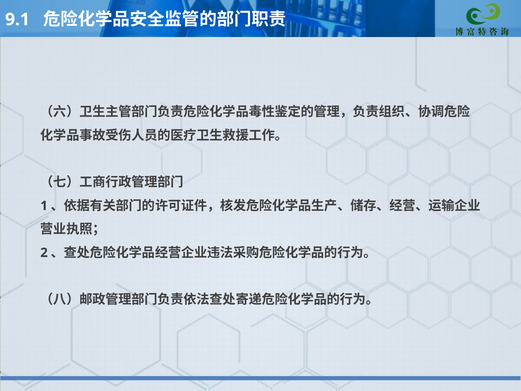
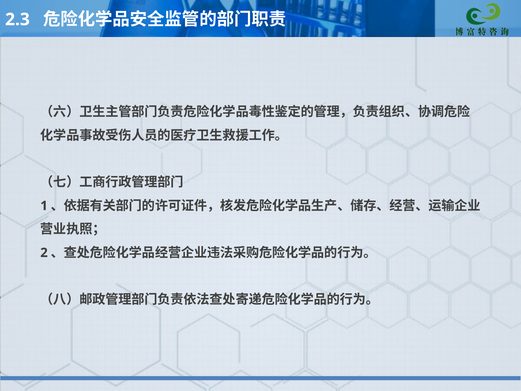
9.1: 9.1 -> 2.3 (17, 19)
